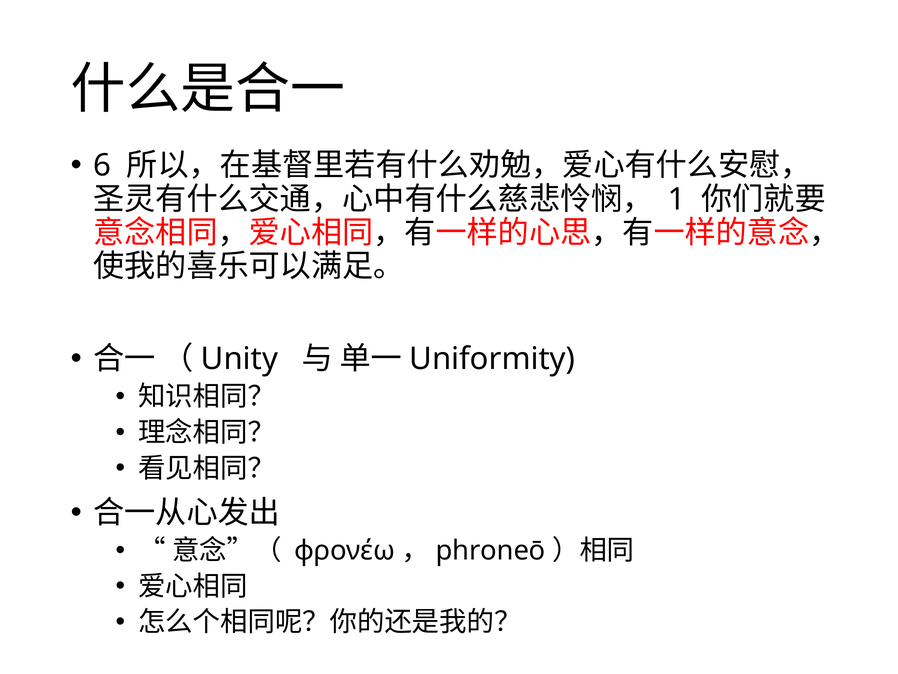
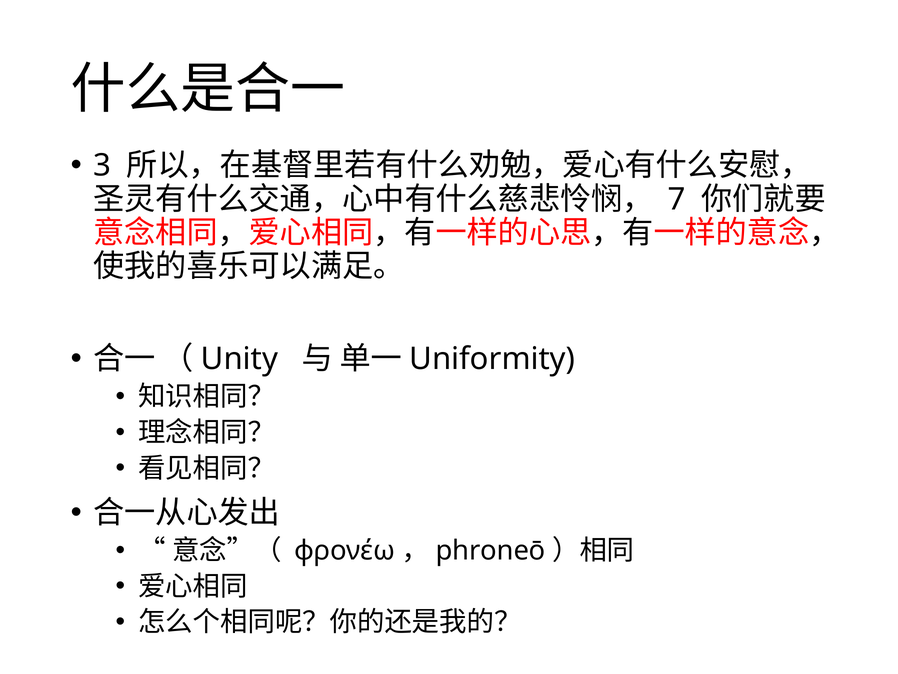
6: 6 -> 3 (102, 165)
1: 1 -> 7 (677, 199)
